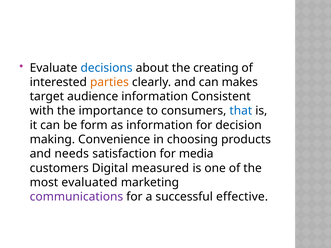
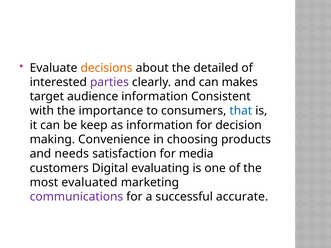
decisions colour: blue -> orange (107, 68)
creating: creating -> detailed (216, 68)
parties colour: orange -> purple (109, 82)
form: form -> keep (94, 125)
measured: measured -> evaluating (160, 168)
effective: effective -> accurate (242, 197)
